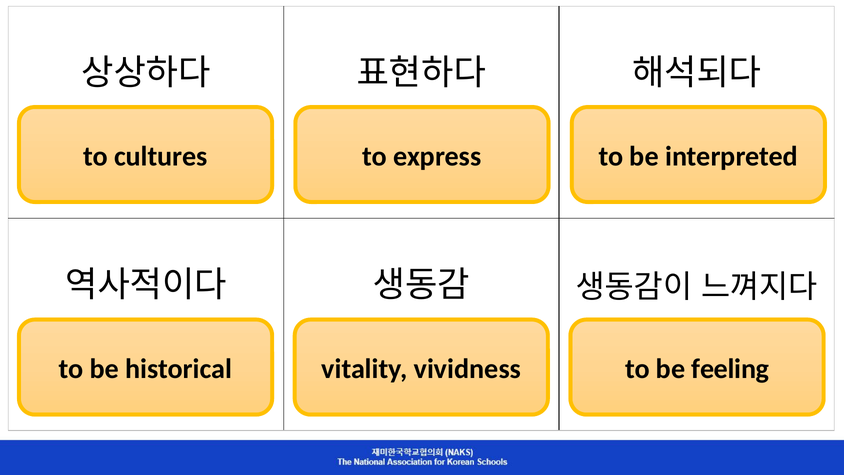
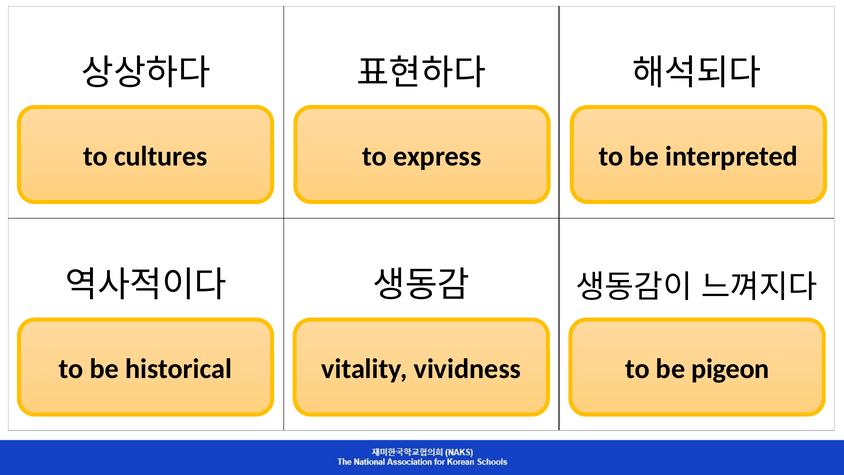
feeling: feeling -> pigeon (730, 369)
